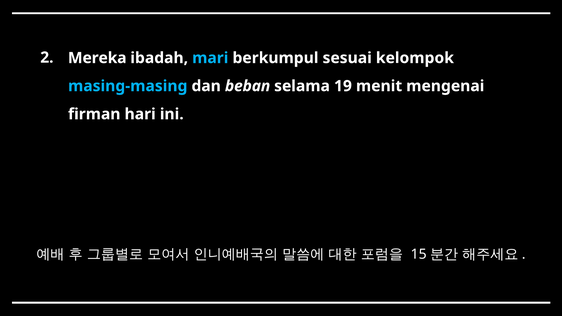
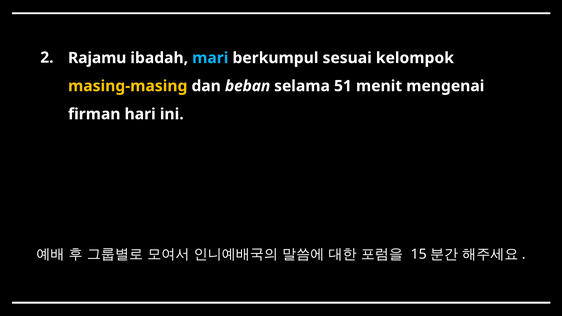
Mereka: Mereka -> Rajamu (97, 58)
masing-masing colour: light blue -> yellow (128, 86)
19: 19 -> 51 (343, 86)
